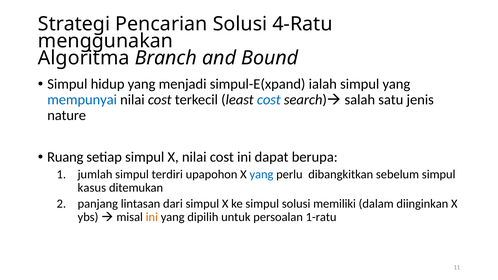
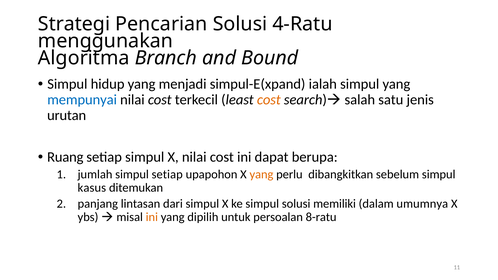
cost colour: blue -> orange (269, 100)
nature: nature -> urutan (67, 115)
simpul terdiri: terdiri -> setiap (167, 174)
yang colour: blue -> orange (261, 174)
diinginkan: diinginkan -> umumnya (422, 204)
1-ratu: 1-ratu -> 8-ratu (321, 217)
